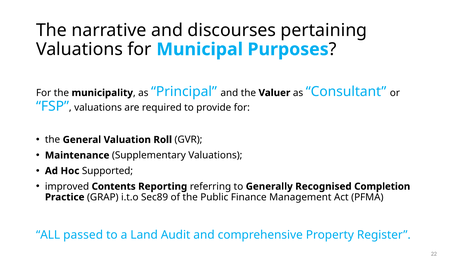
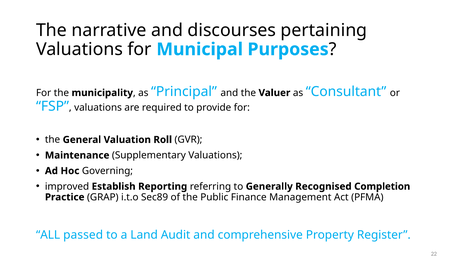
Supported: Supported -> Governing (107, 171)
Contents: Contents -> Establish (114, 187)
